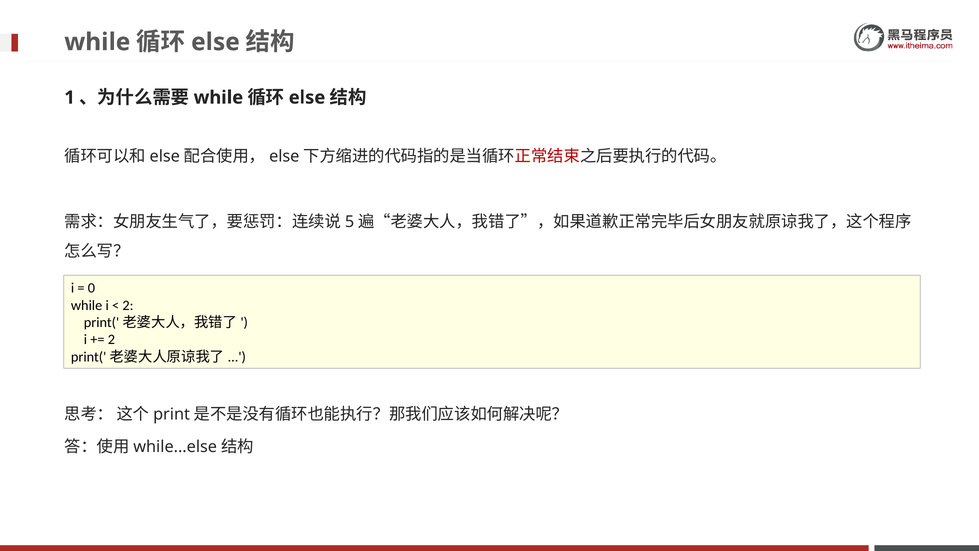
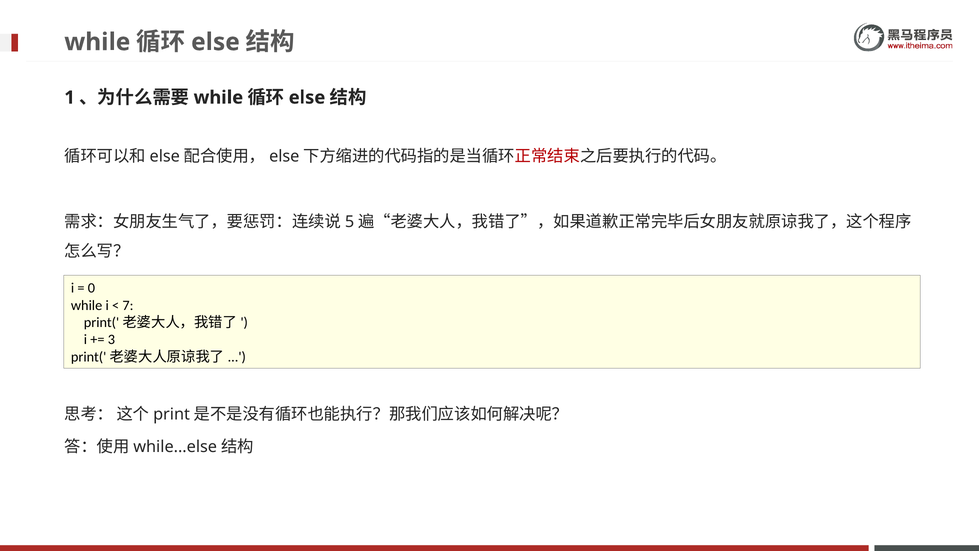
2: 2 -> 7 (128, 305)
2: 2 -> 3 (111, 339)
